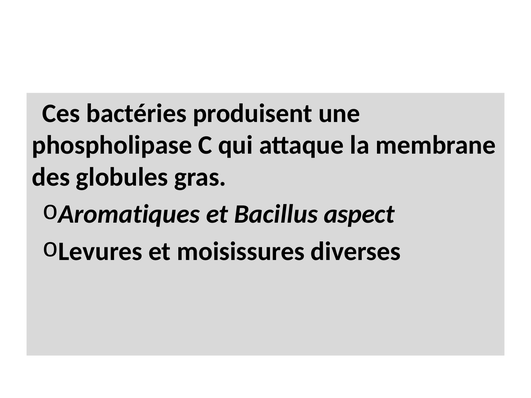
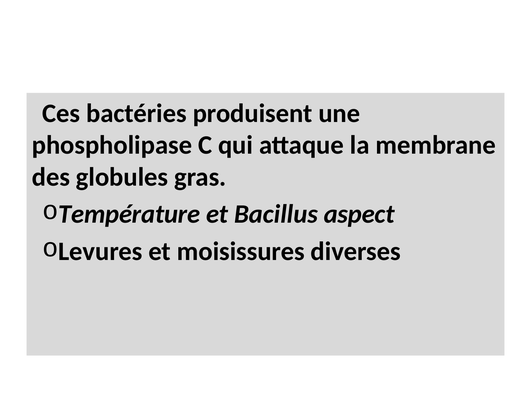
Aromatiques: Aromatiques -> Température (129, 214)
